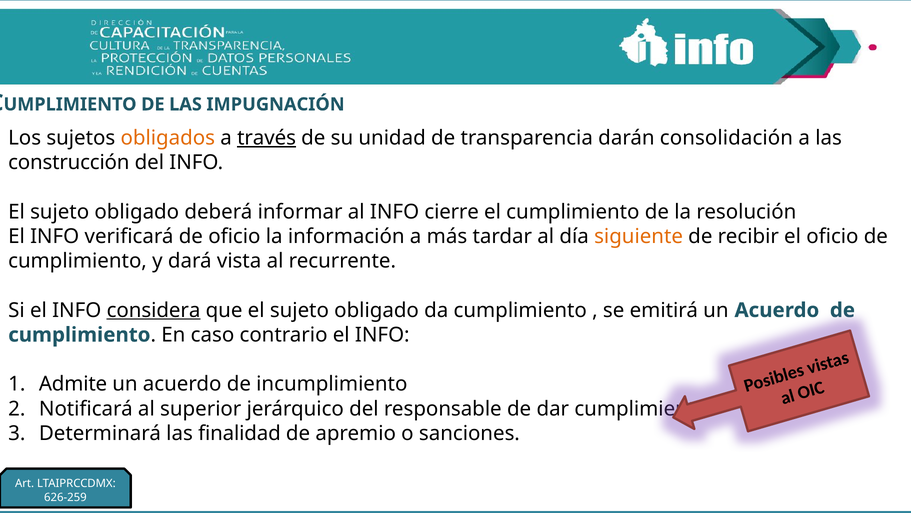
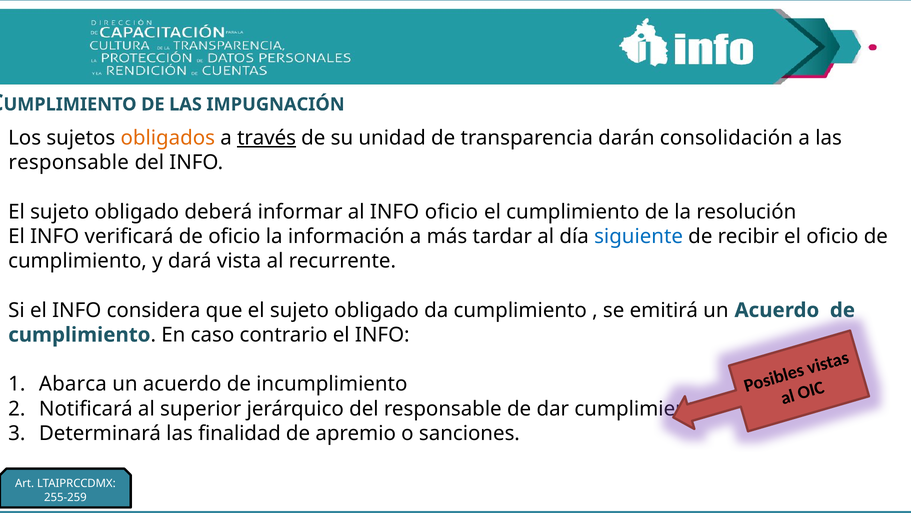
construcción: construcción -> responsable (69, 162)
INFO cierre: cierre -> oficio (451, 212)
siguiente colour: orange -> blue (639, 236)
considera underline: present -> none (154, 310)
Admite: Admite -> Abarca (73, 384)
626-259: 626-259 -> 255-259 (65, 497)
